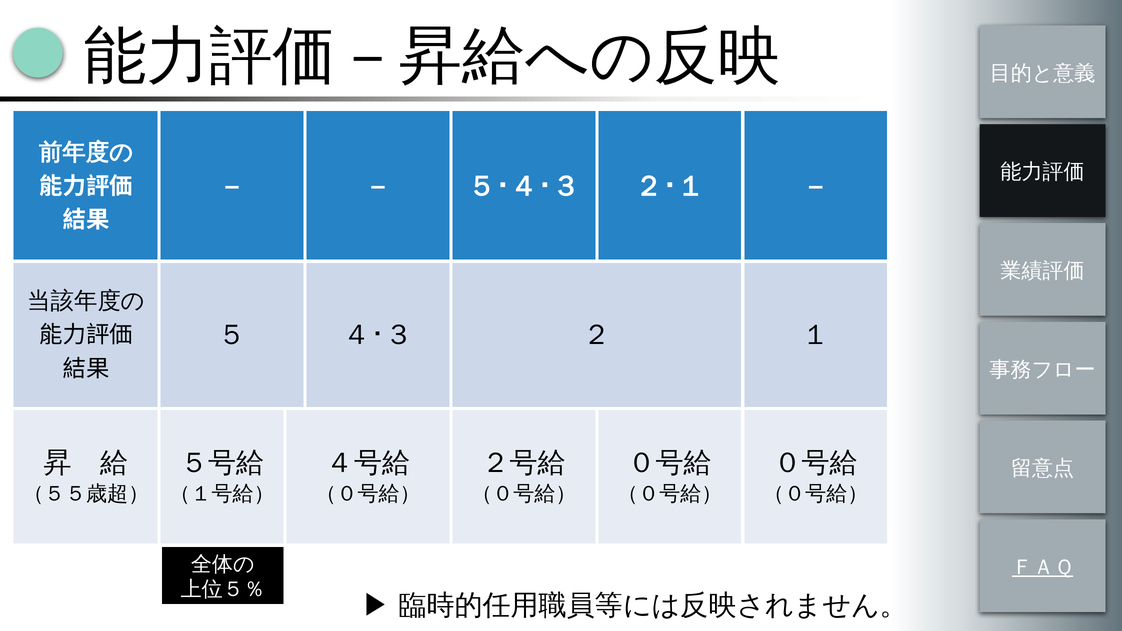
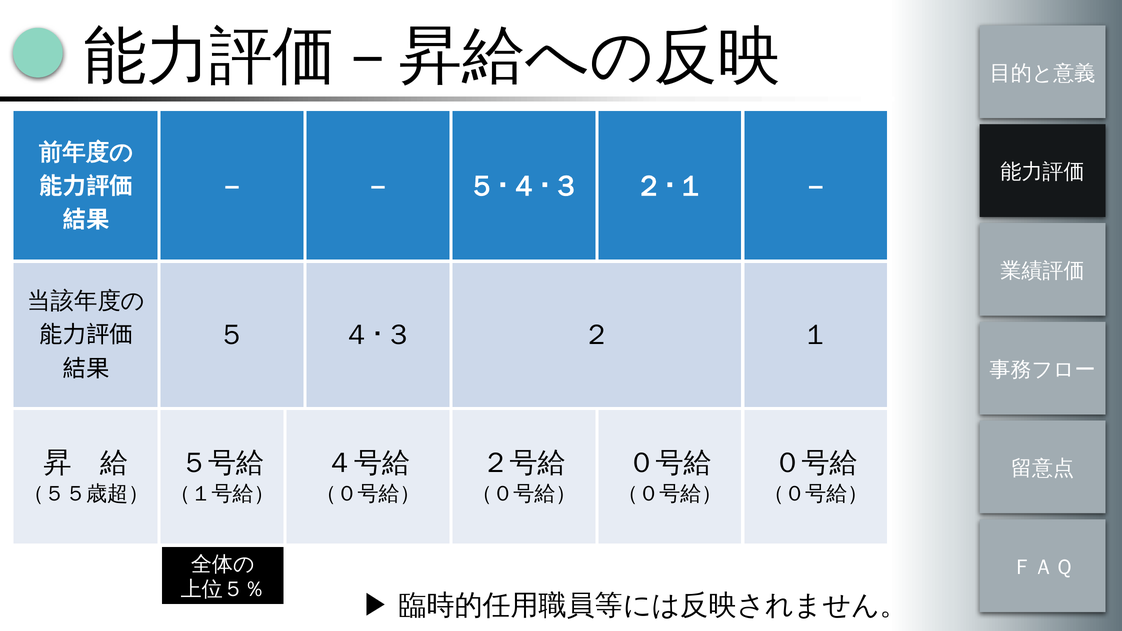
ＦＡＱ underline: present -> none (1043, 567)
